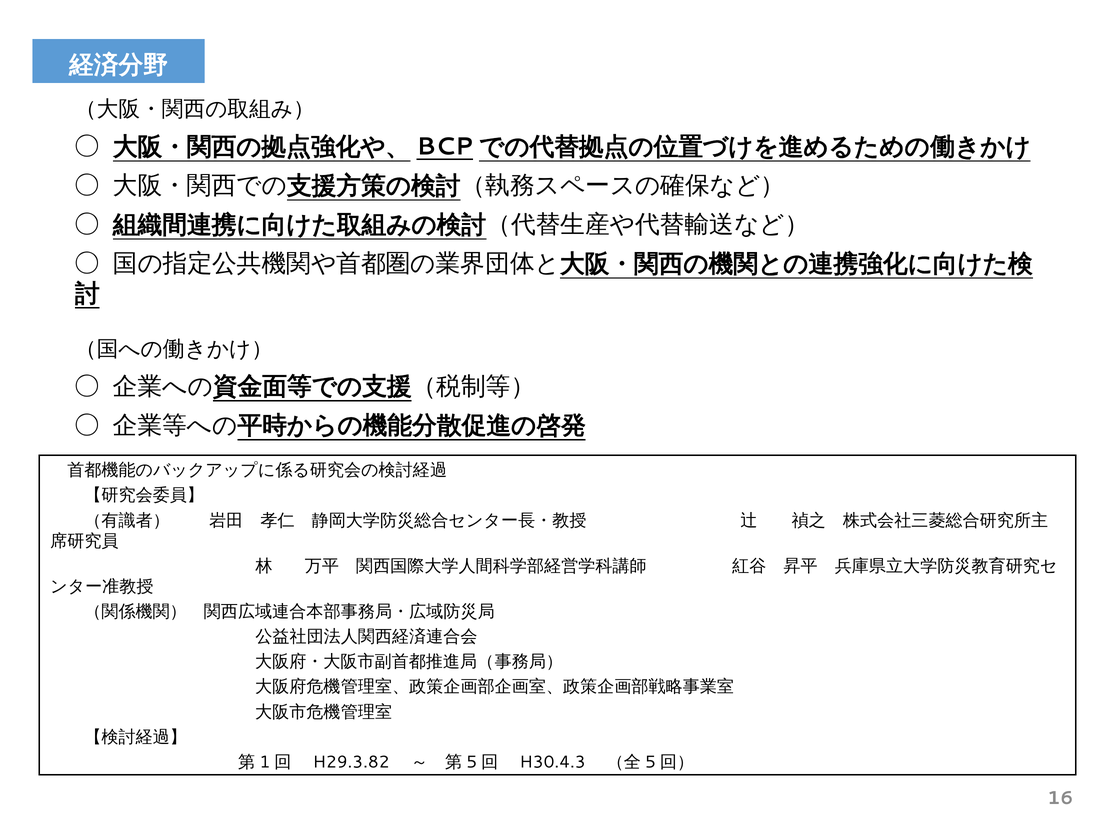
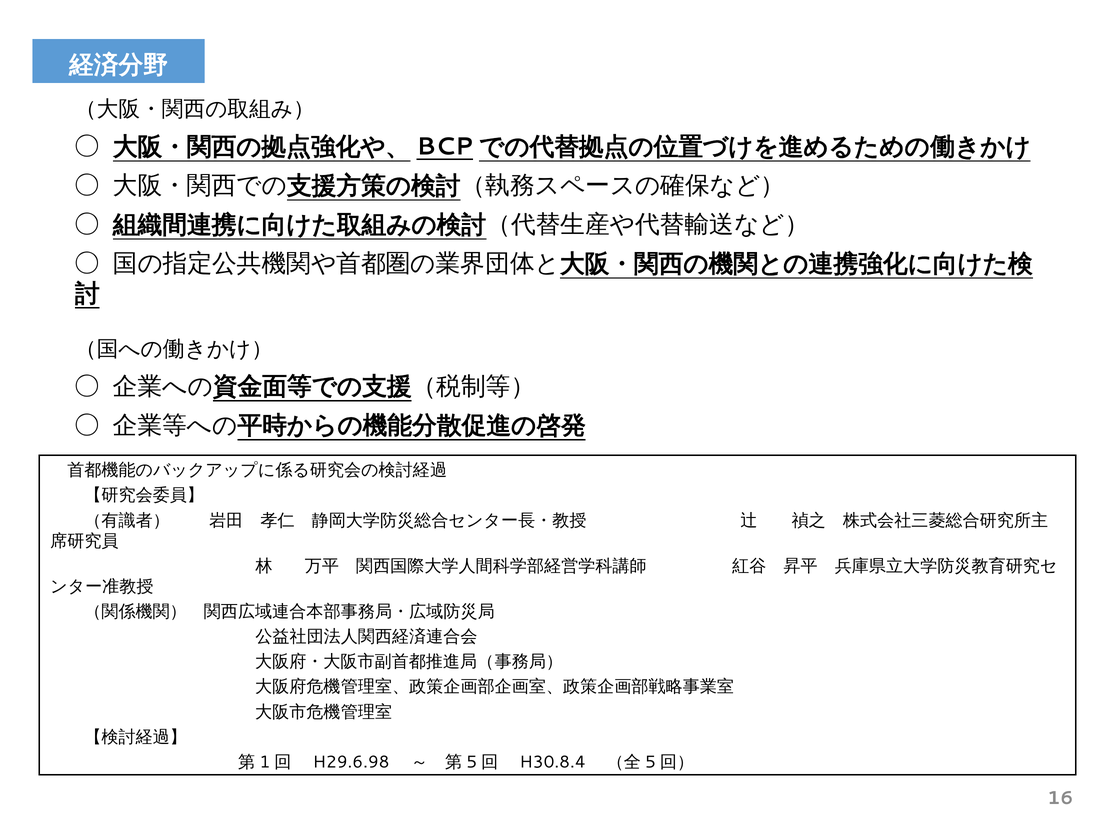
H29.3.82: H29.3.82 -> H29.6.98 (351, 762)
H30.4.3: H30.4.3 -> H30.8.4 (553, 762)
